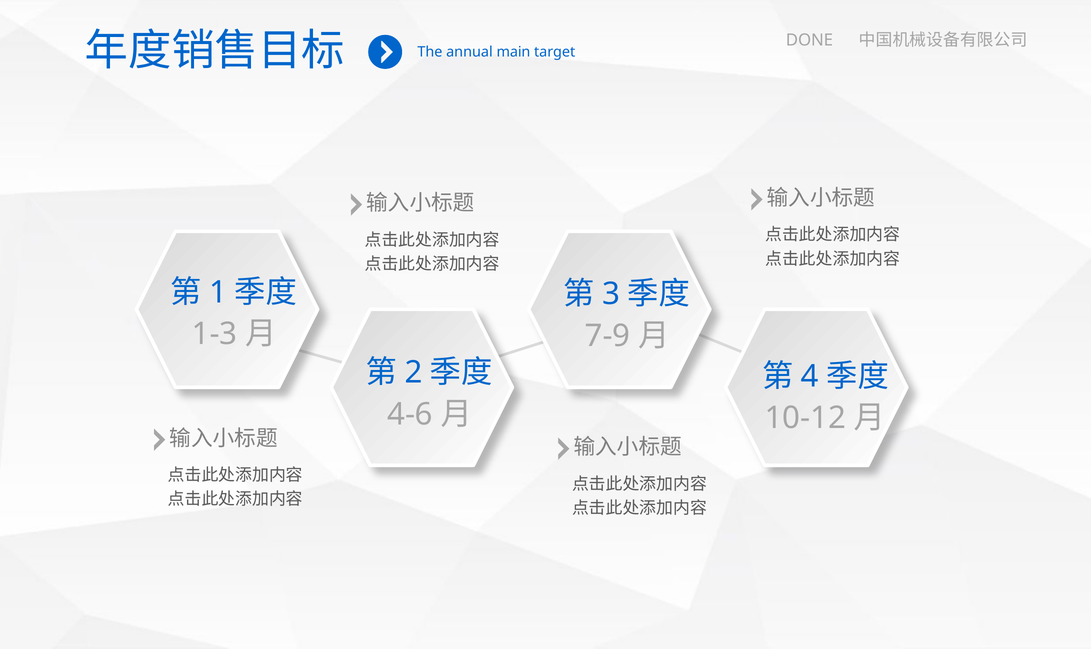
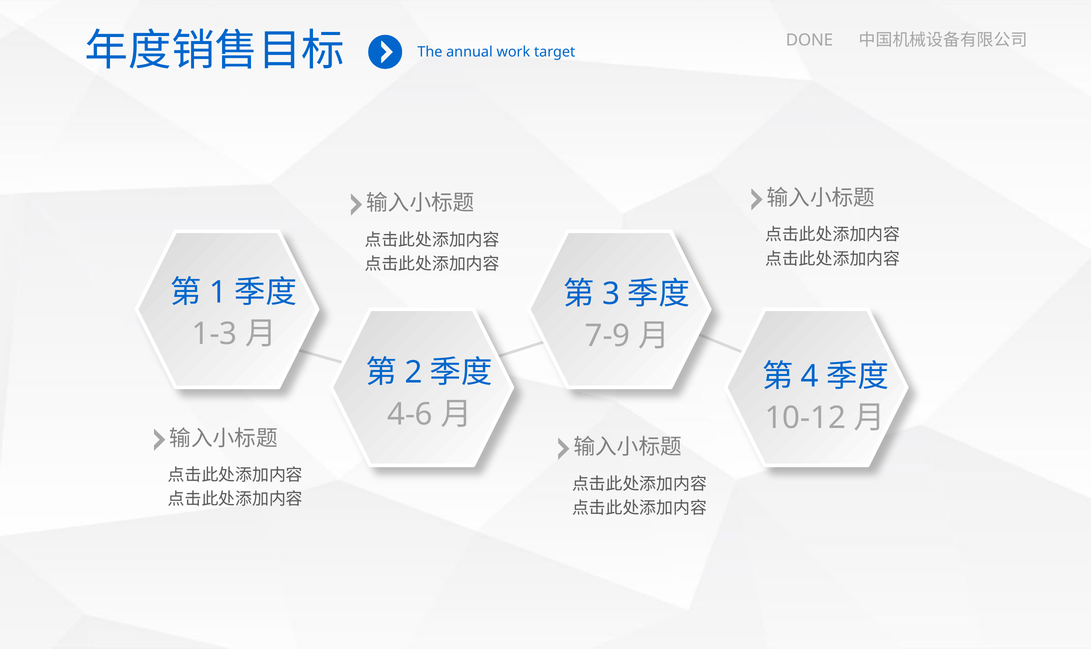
main: main -> work (513, 52)
